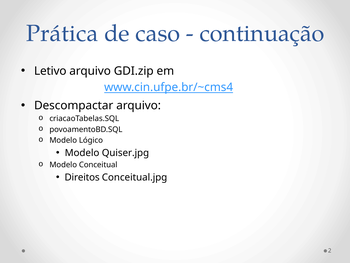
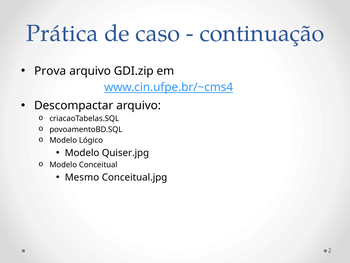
Letivo: Letivo -> Prova (50, 71)
Direitos: Direitos -> Mesmo (82, 177)
